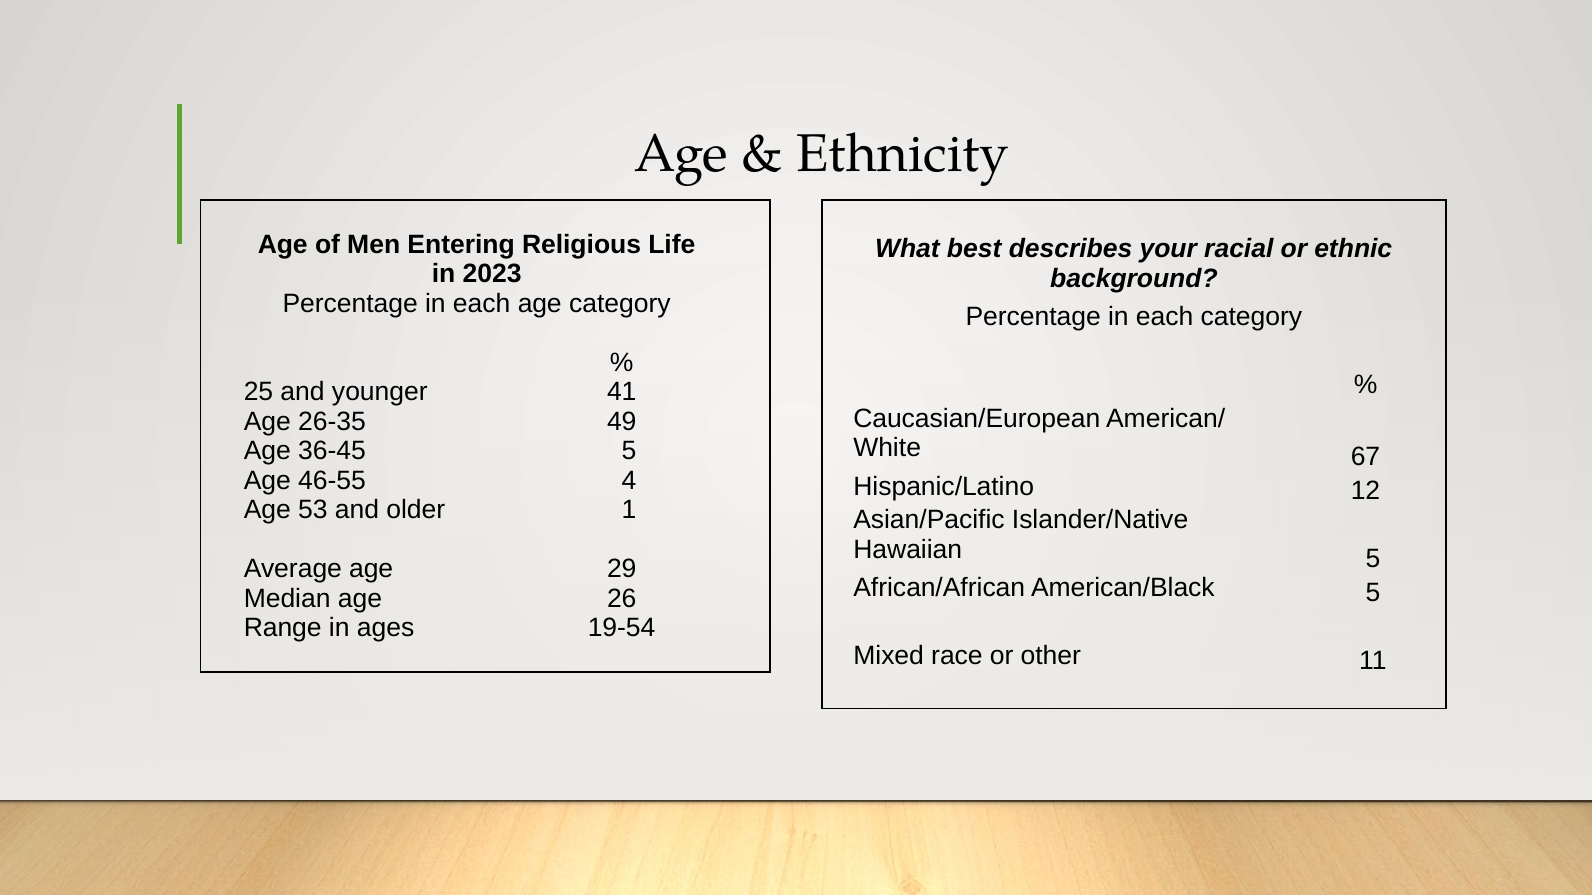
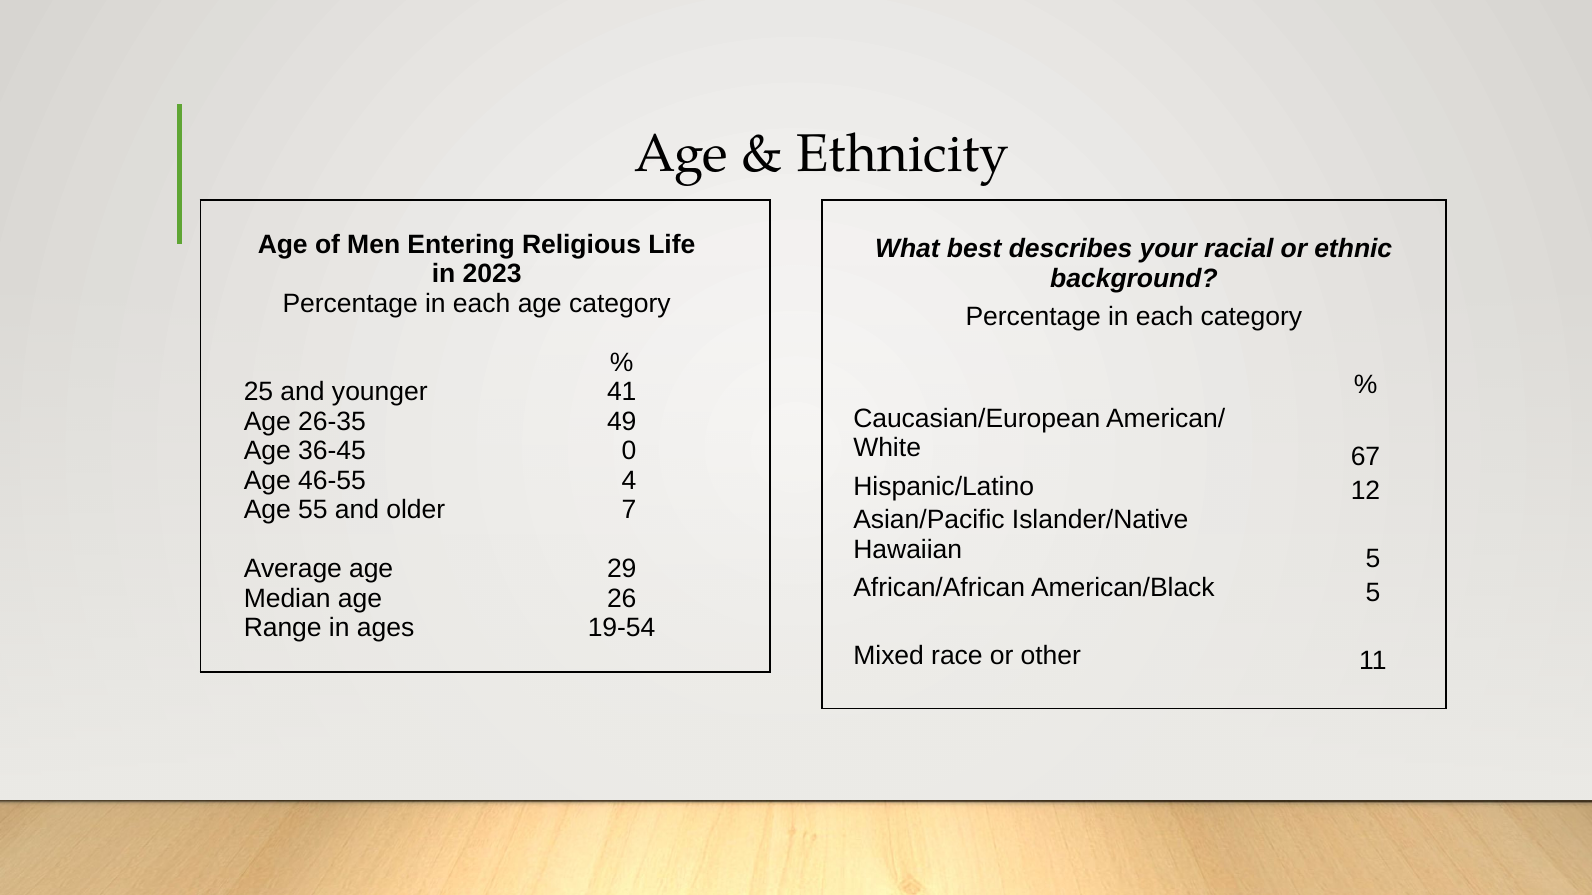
36-45 5: 5 -> 0 (629, 451)
53: 53 -> 55 (313, 510)
1: 1 -> 7 (629, 510)
